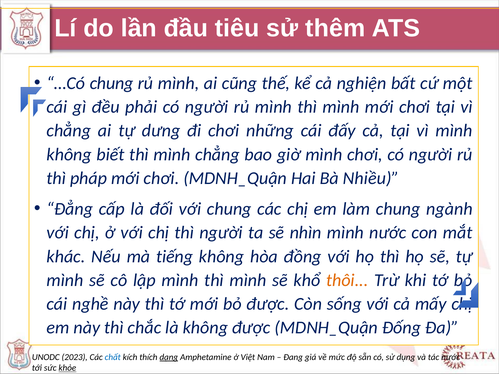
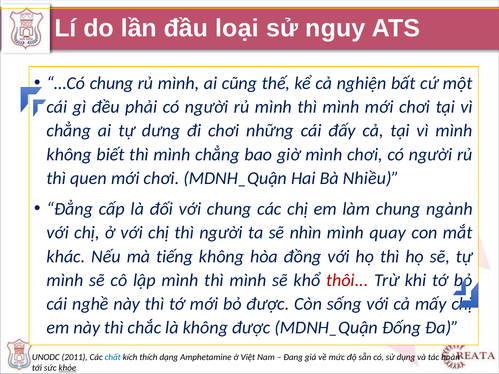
tiêu: tiêu -> loại (237, 28)
thêm: thêm -> nguy (335, 28)
pháp: pháp -> quen (88, 178)
mình nước: nước -> quay (388, 233)
thôi colour: orange -> red (347, 280)
2023: 2023 -> 2011 (75, 357)
dạng underline: present -> none (169, 357)
tác nước: nước -> hoàn (451, 357)
